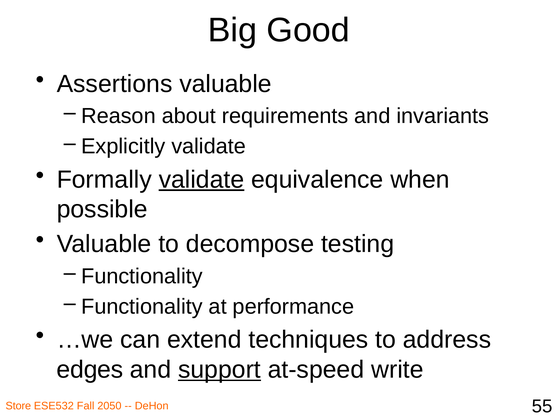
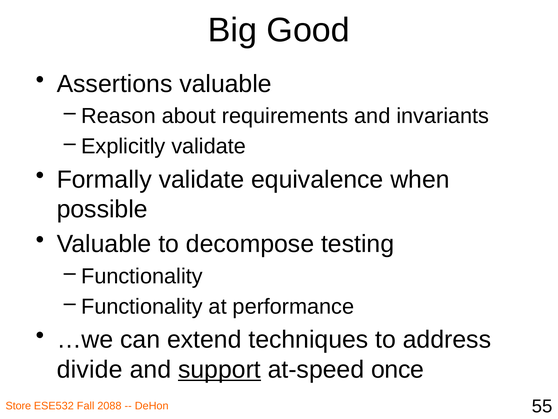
validate underline: present -> none (201, 179)
edges: edges -> divide (90, 369)
write: write -> once (398, 369)
2050: 2050 -> 2088 (109, 405)
